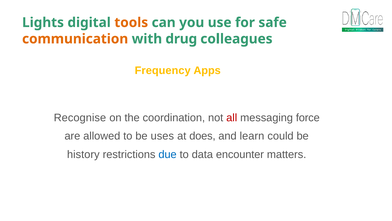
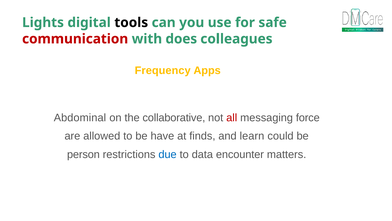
tools colour: orange -> black (131, 22)
communication colour: orange -> red (75, 39)
drug: drug -> does (181, 39)
Recognise: Recognise -> Abdominal (80, 118)
coordination: coordination -> collaborative (174, 118)
uses: uses -> have (162, 136)
does: does -> finds (202, 136)
history: history -> person (83, 154)
